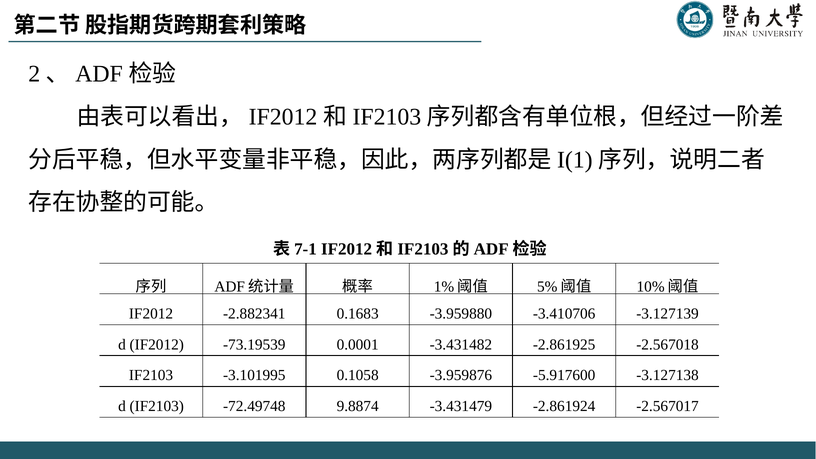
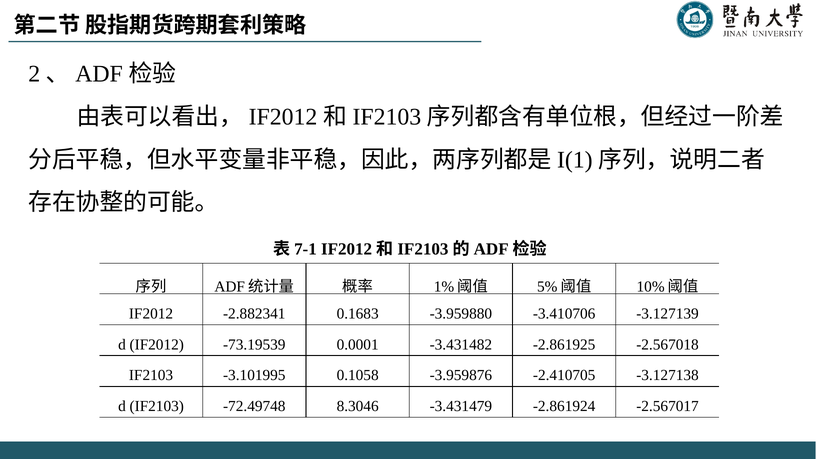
-5.917600: -5.917600 -> -2.410705 (564, 376)
9.8874: 9.8874 -> 8.3046 (358, 406)
